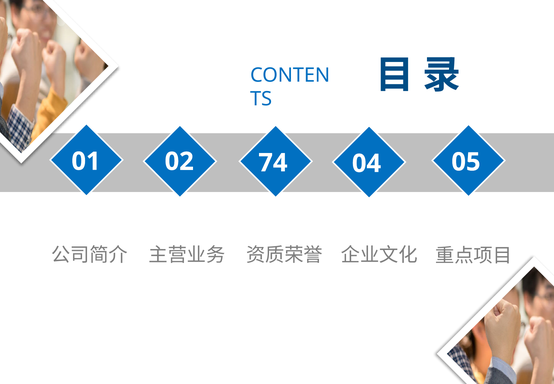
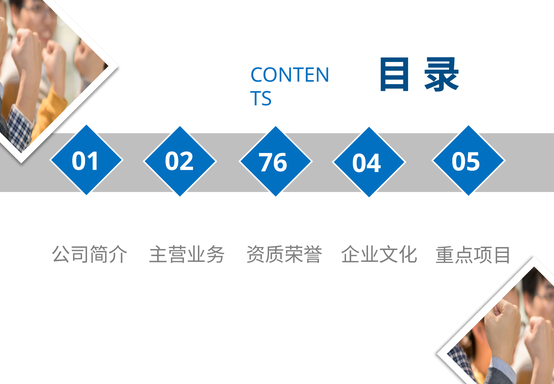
74: 74 -> 76 (273, 163)
